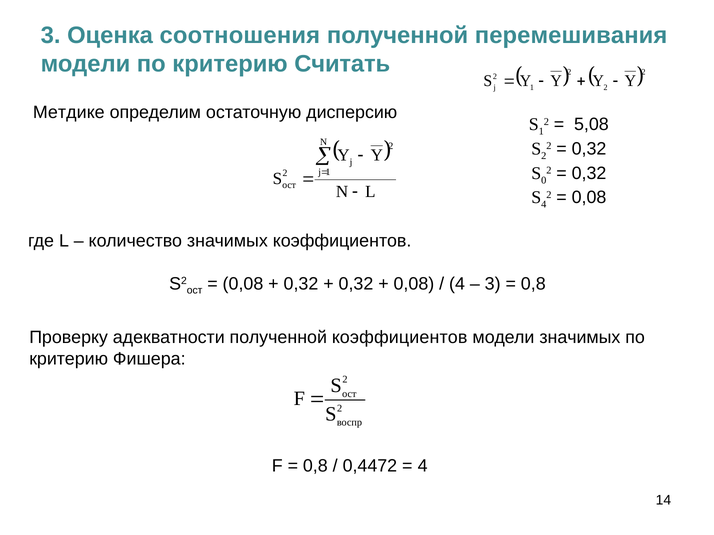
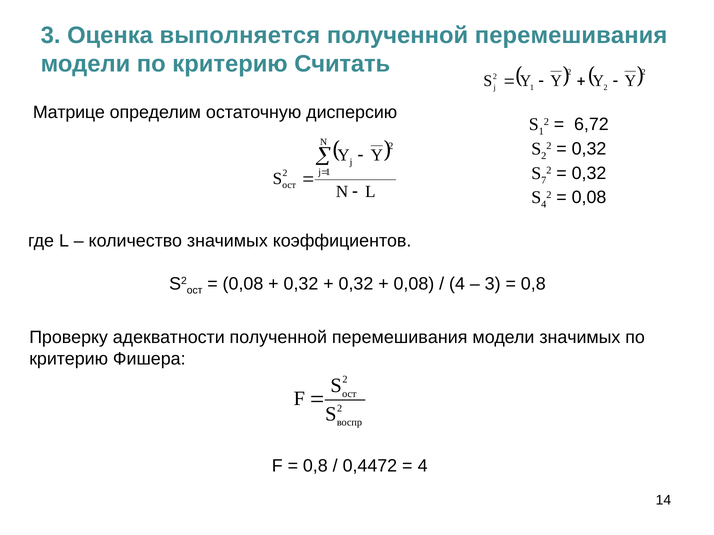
соотношения: соотношения -> выполняется (240, 35)
Метдике: Метдике -> Матрице (69, 113)
5,08: 5,08 -> 6,72 (591, 125)
0: 0 -> 7 (544, 180)
адекватности полученной коэффициентов: коэффициентов -> перемешивания (400, 338)
